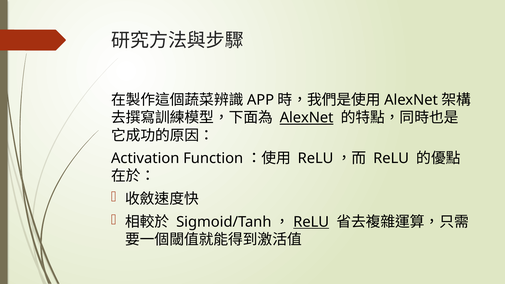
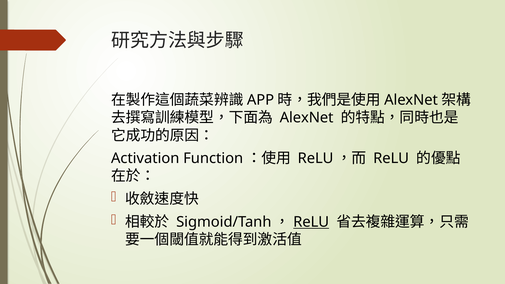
AlexNet underline: present -> none (307, 118)
